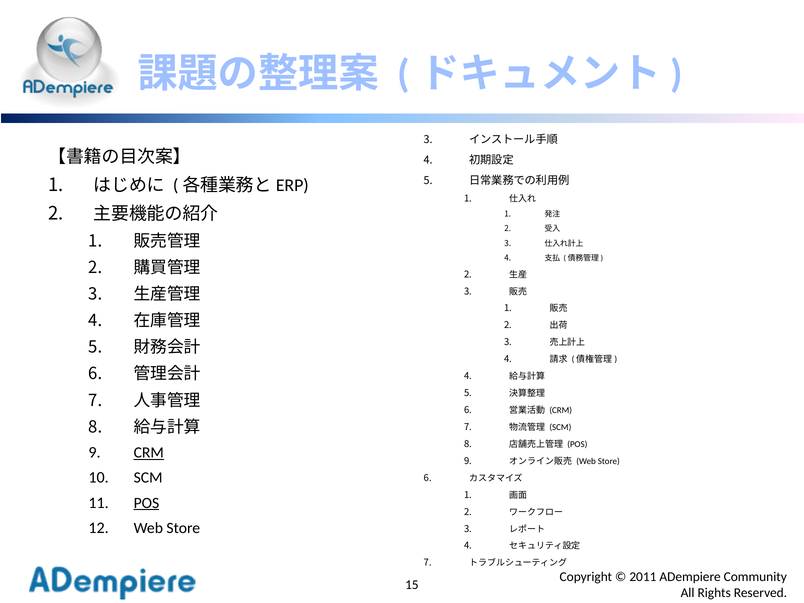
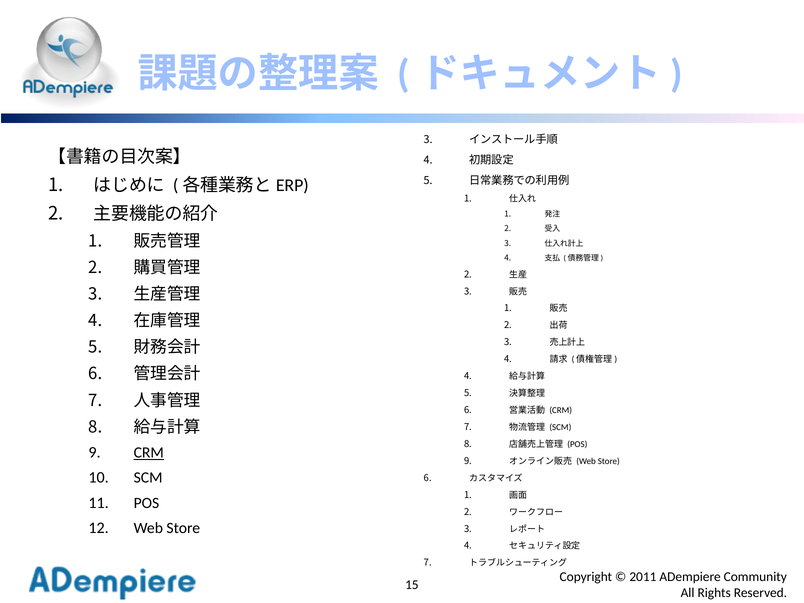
POS underline: present -> none (146, 503)
